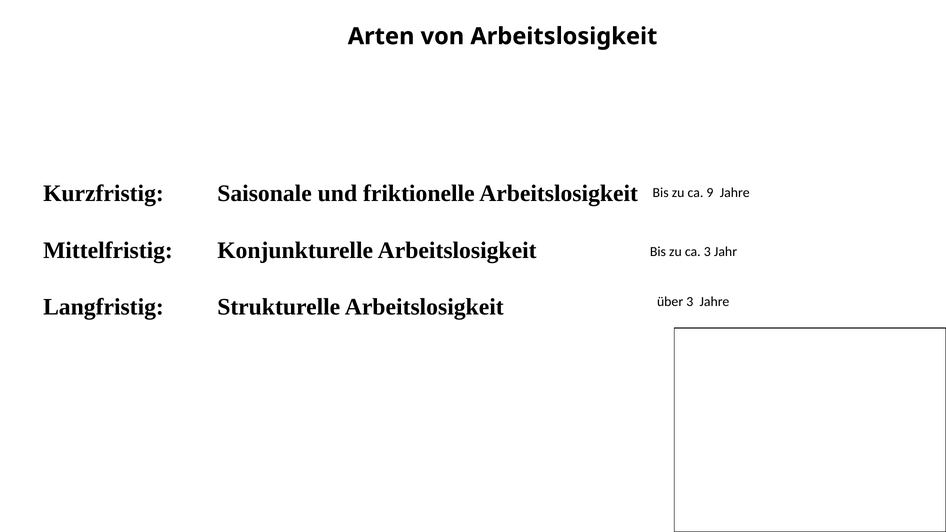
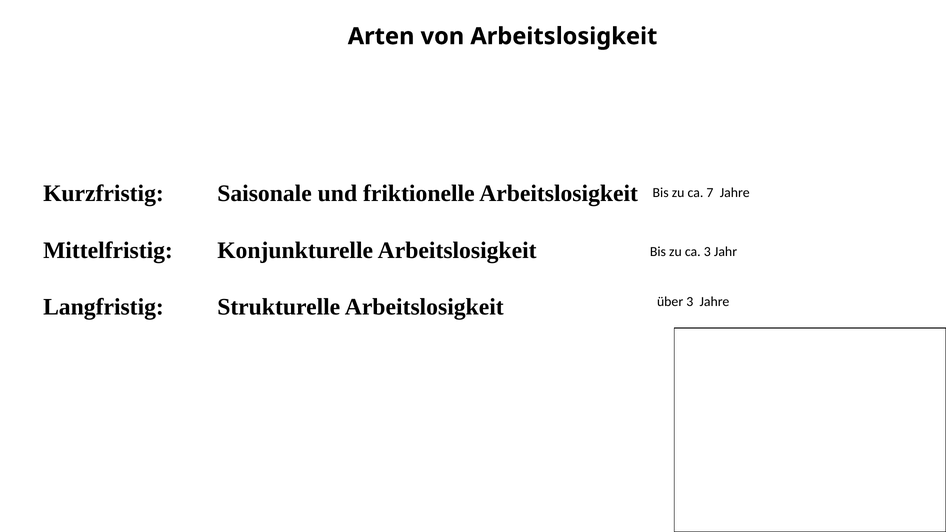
9: 9 -> 7 (710, 193)
